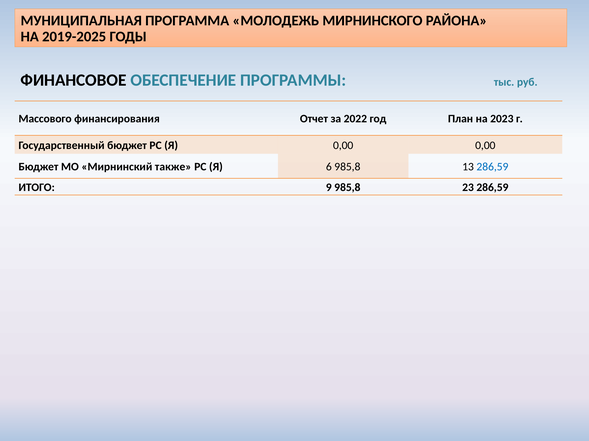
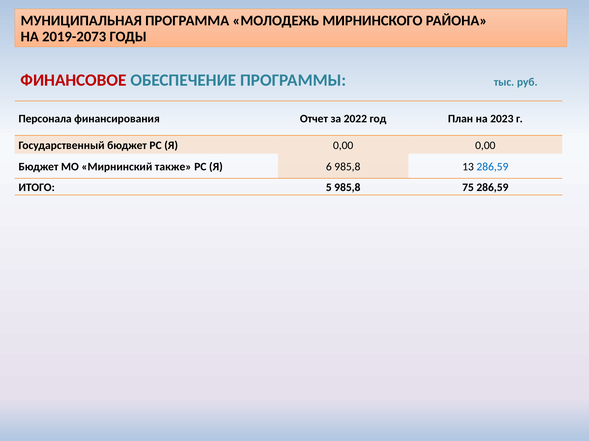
2019-2025: 2019-2025 -> 2019-2073 (74, 37)
ФИНАНСОВОЕ colour: black -> red (74, 80)
Массового: Массового -> Персонала (45, 119)
9: 9 -> 5 (329, 188)
23: 23 -> 75 (468, 188)
